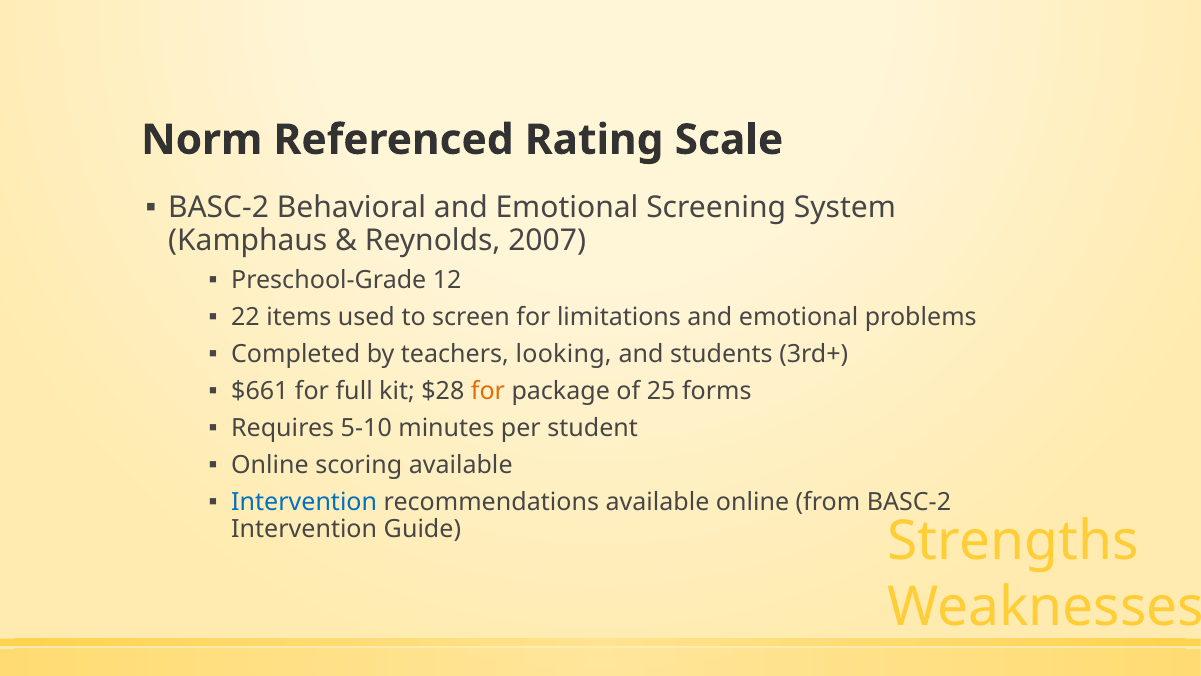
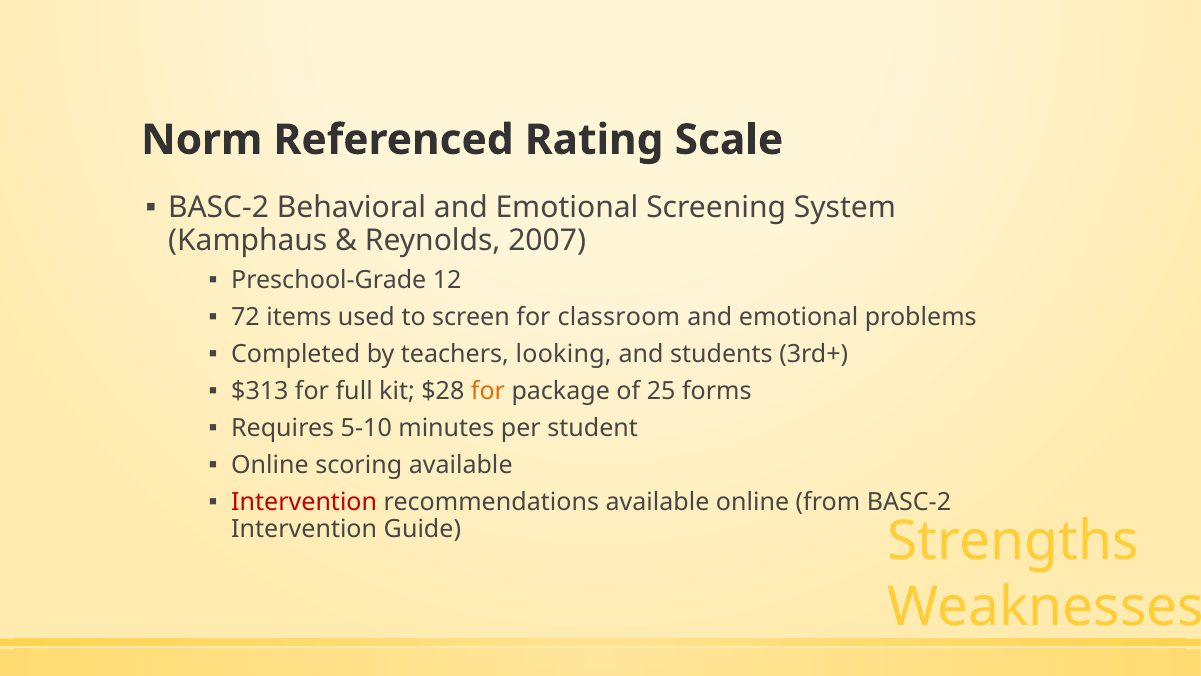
22: 22 -> 72 (245, 317)
limitations: limitations -> classroom (619, 317)
$661: $661 -> $313 (260, 391)
Intervention colour: blue -> red (304, 502)
